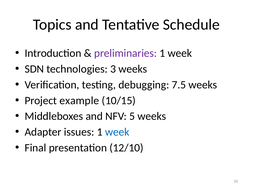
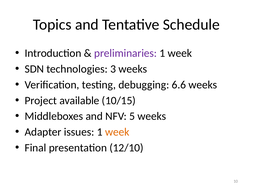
7.5: 7.5 -> 6.6 (179, 85)
example: example -> available (79, 100)
week colour: blue -> orange (117, 132)
